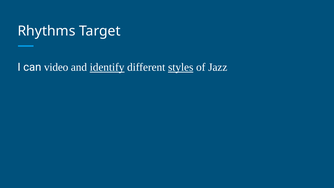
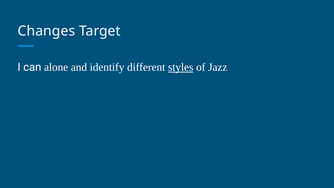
Rhythms: Rhythms -> Changes (46, 31)
video: video -> alone (56, 67)
identify underline: present -> none (107, 67)
